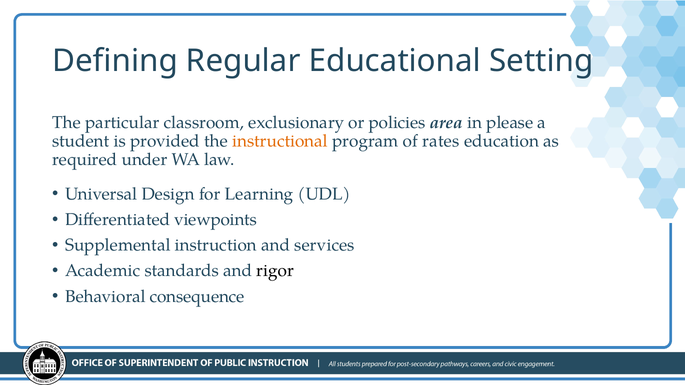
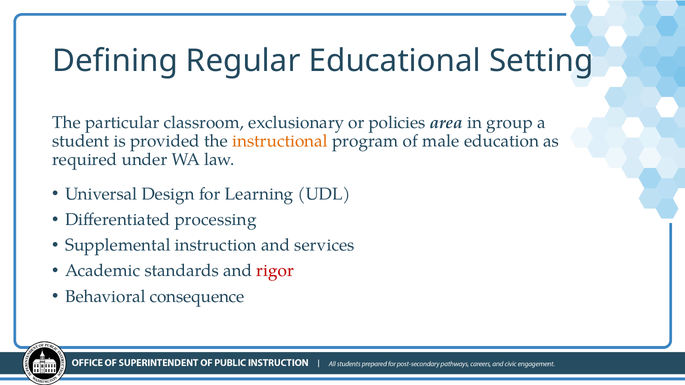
please: please -> group (510, 123)
rates: rates -> male (441, 141)
viewpoints: viewpoints -> processing (216, 220)
rigor colour: black -> red (275, 271)
